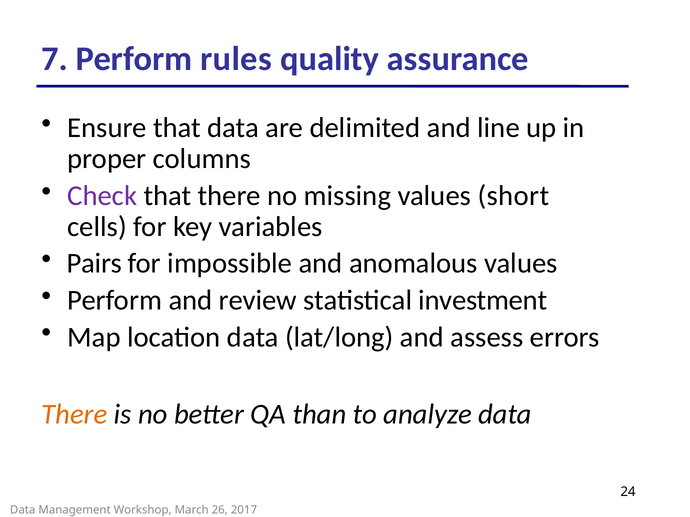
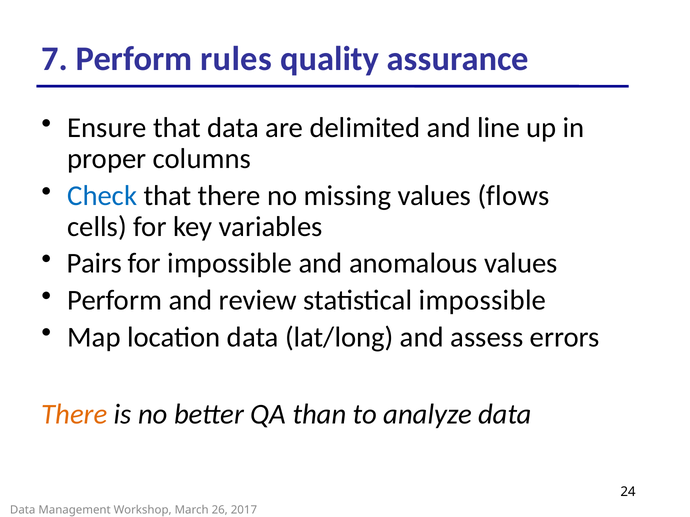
Check colour: purple -> blue (102, 196)
short: short -> flows (514, 196)
statistical investment: investment -> impossible (483, 301)
